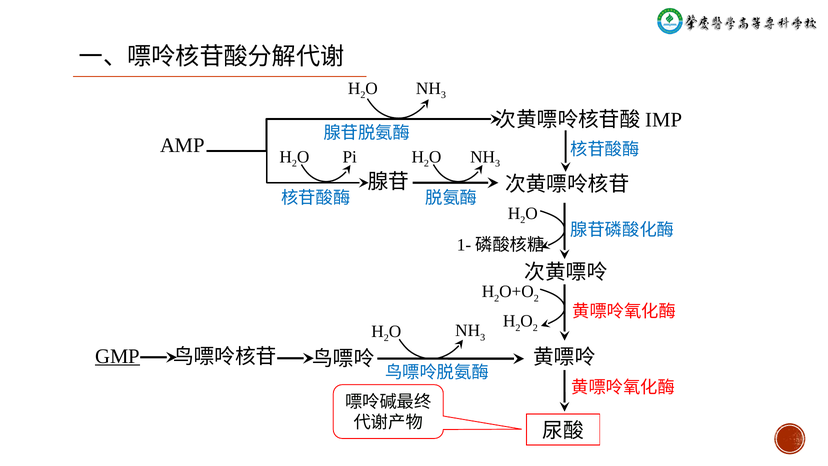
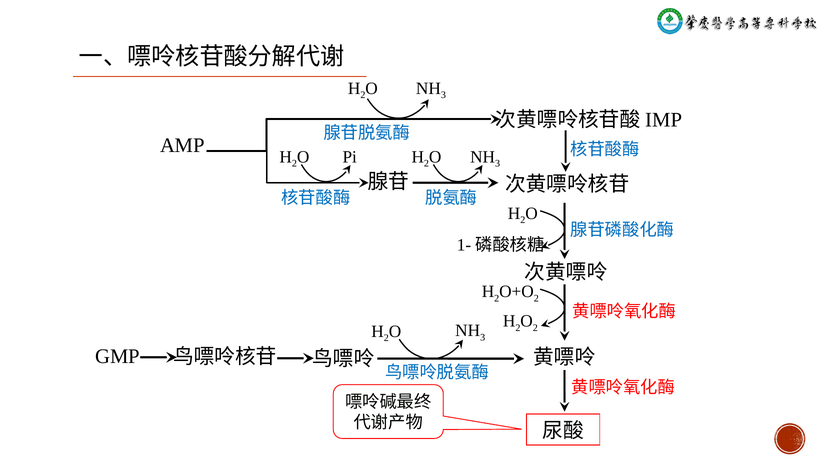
GMP underline: present -> none (118, 356)
